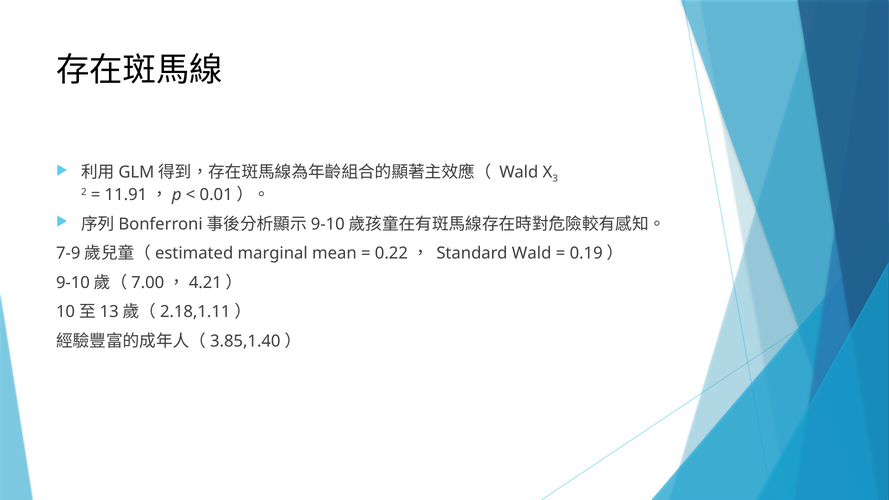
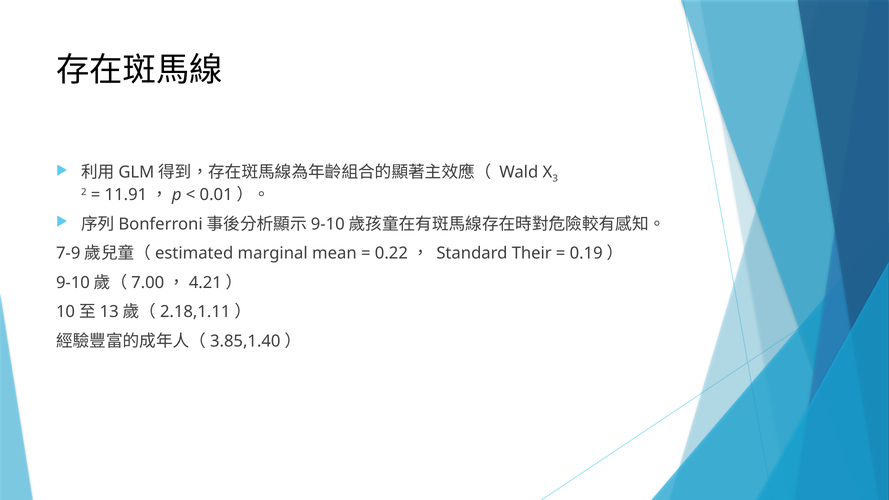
Standard Wald: Wald -> Their (532, 253)
